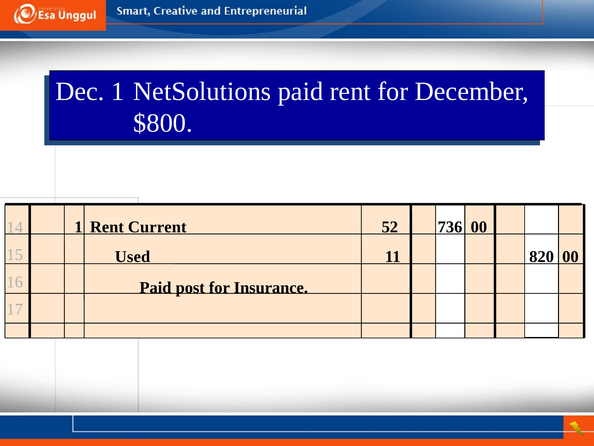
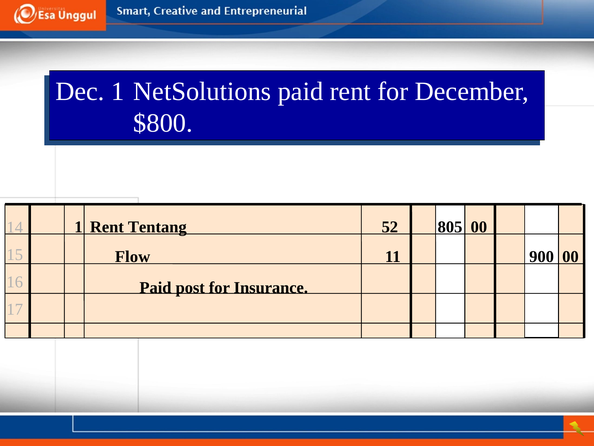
Current: Current -> Tentang (157, 227)
736: 736 -> 805 (450, 227)
Used: Used -> Flow (133, 257)
820: 820 -> 900 (542, 257)
